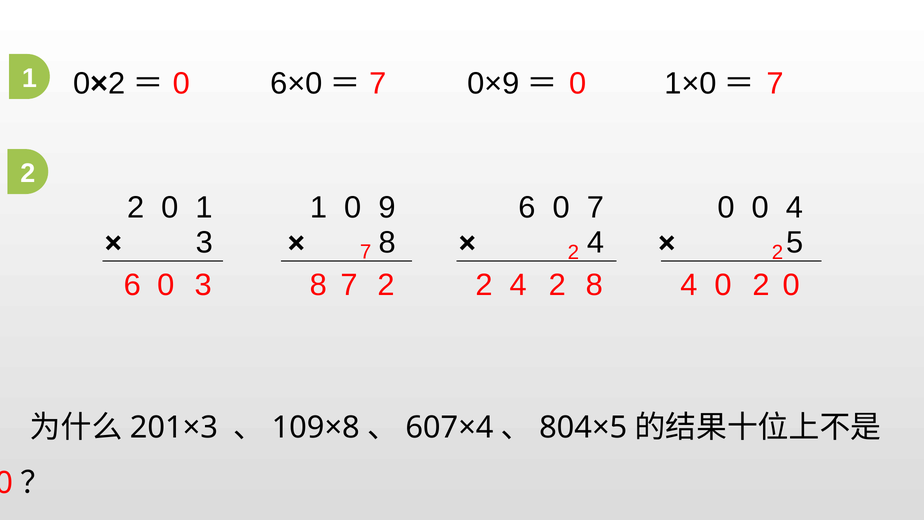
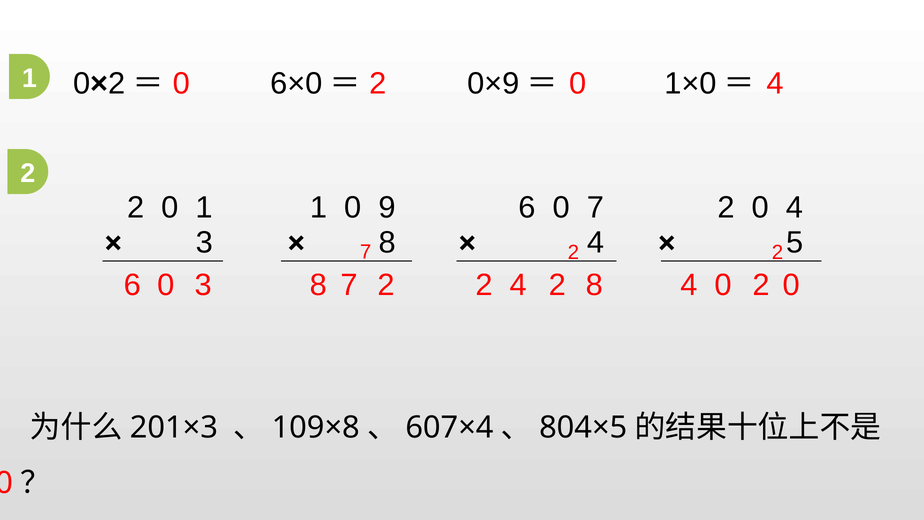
7: 7 -> 2 (378, 84)
7: 7 -> 4 (775, 84)
6 0 7 0: 0 -> 2 (726, 208)
